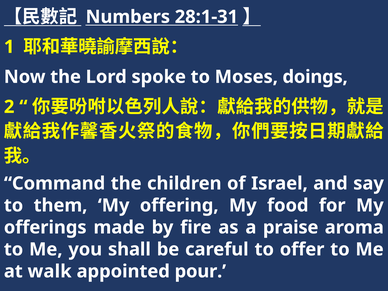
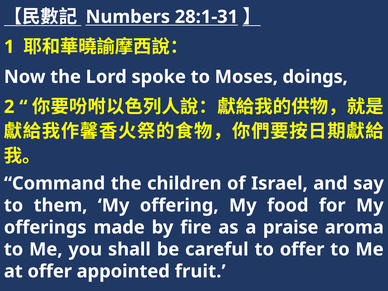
at walk: walk -> offer (50, 271)
pour: pour -> fruit (200, 271)
